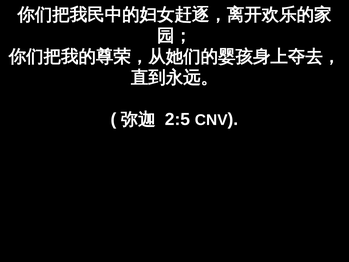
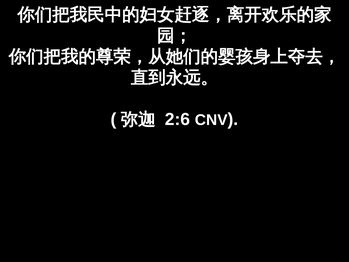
2:5: 2:5 -> 2:6 (177, 119)
